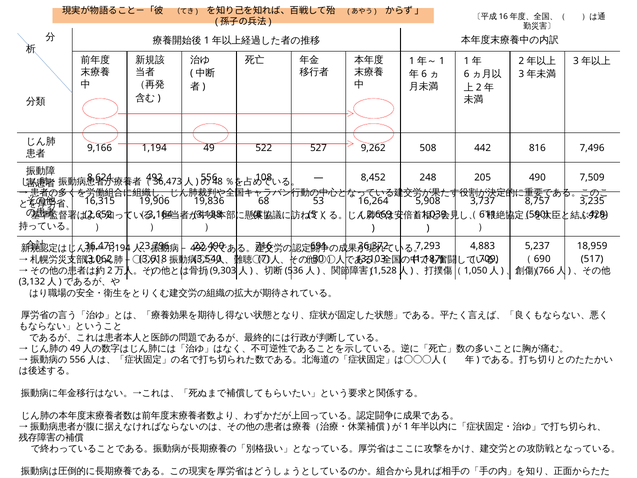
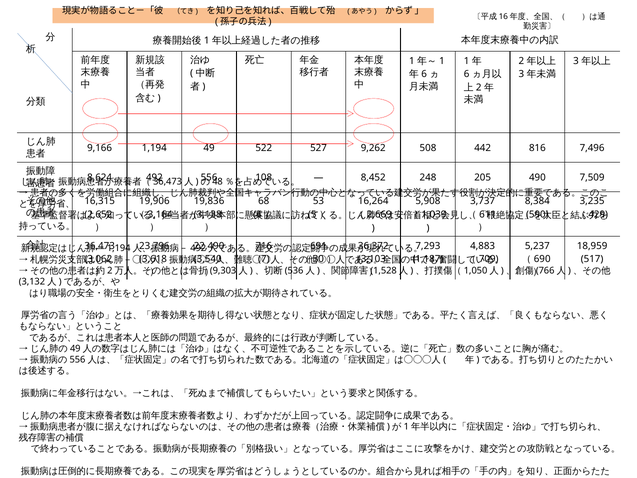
8,757: 8,757 -> 8,384 (537, 201)
